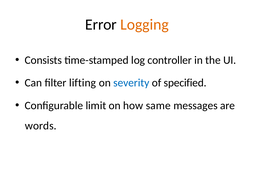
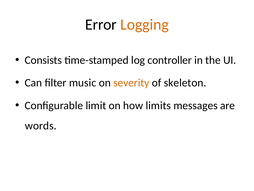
lifting: lifting -> music (83, 83)
severity colour: blue -> orange (131, 83)
specified: specified -> skeleton (185, 83)
same: same -> limits (158, 105)
